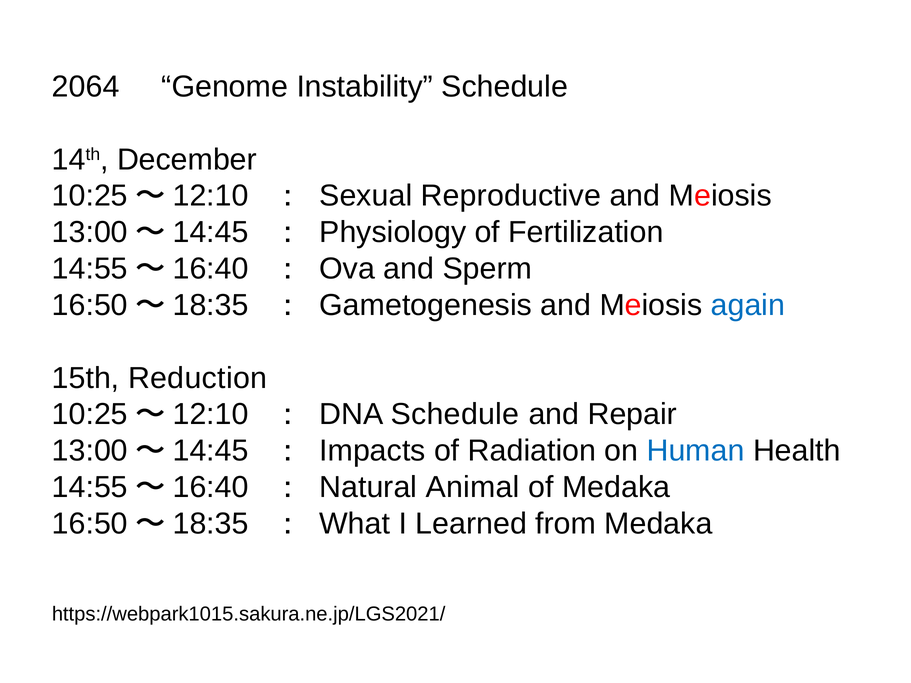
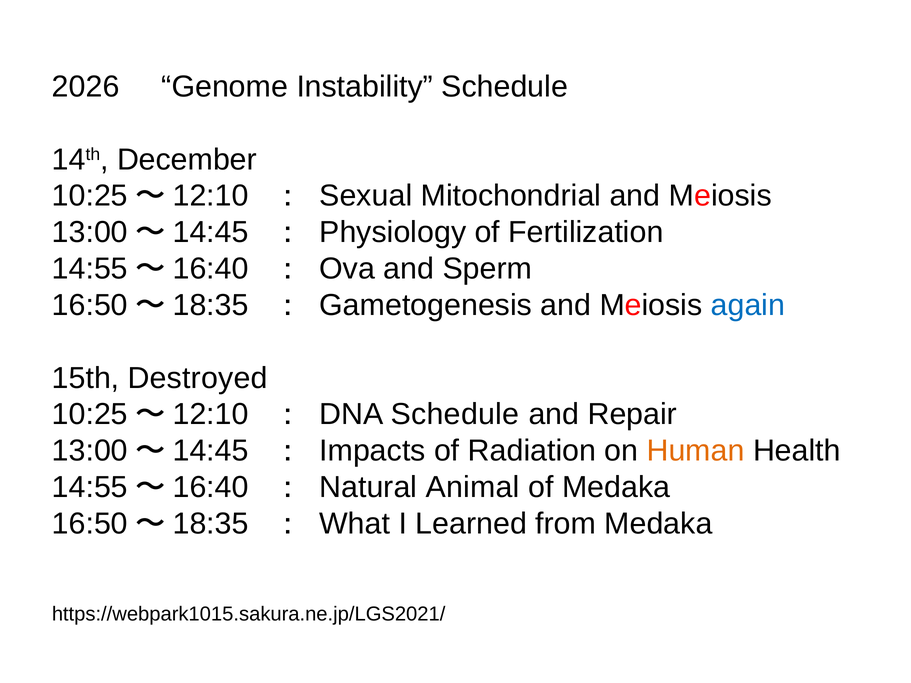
2064: 2064 -> 2026 (86, 87)
Reproductive: Reproductive -> Mitochondrial (511, 196)
Reduction: Reduction -> Destroyed (198, 378)
Human colour: blue -> orange (696, 451)
